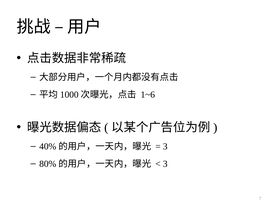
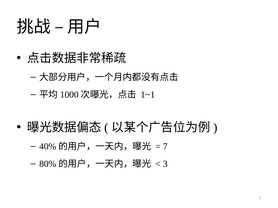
1~6: 1~6 -> 1~1 (148, 95)
3: 3 -> 7 (165, 147)
